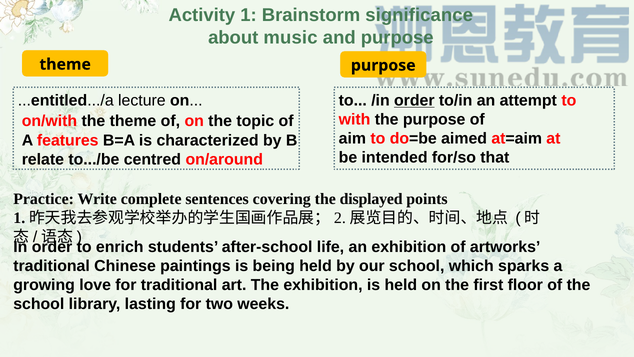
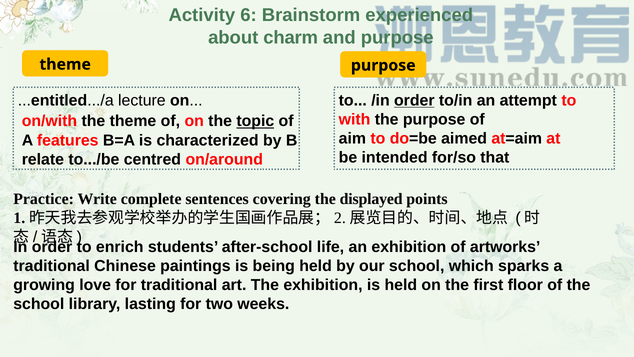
1: 1 -> 6 (248, 15)
significance: significance -> experienced (419, 15)
music: music -> charm (291, 37)
topic underline: none -> present (255, 121)
